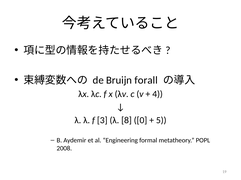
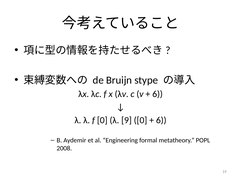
forall: forall -> stype (146, 81)
4: 4 -> 6 (158, 94)
f 3: 3 -> 0 (102, 121)
8: 8 -> 9 (126, 121)
5: 5 -> 6 (161, 121)
